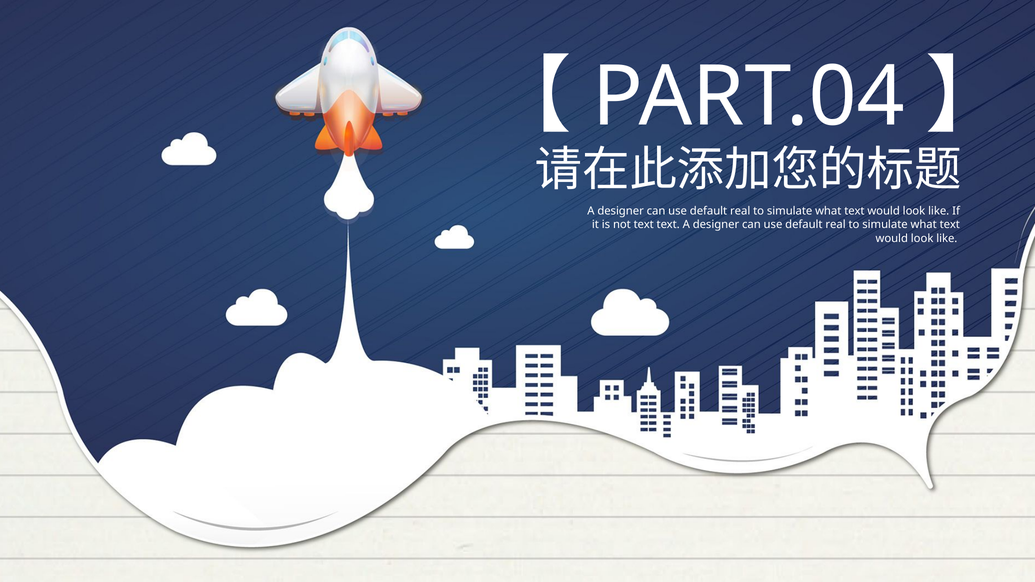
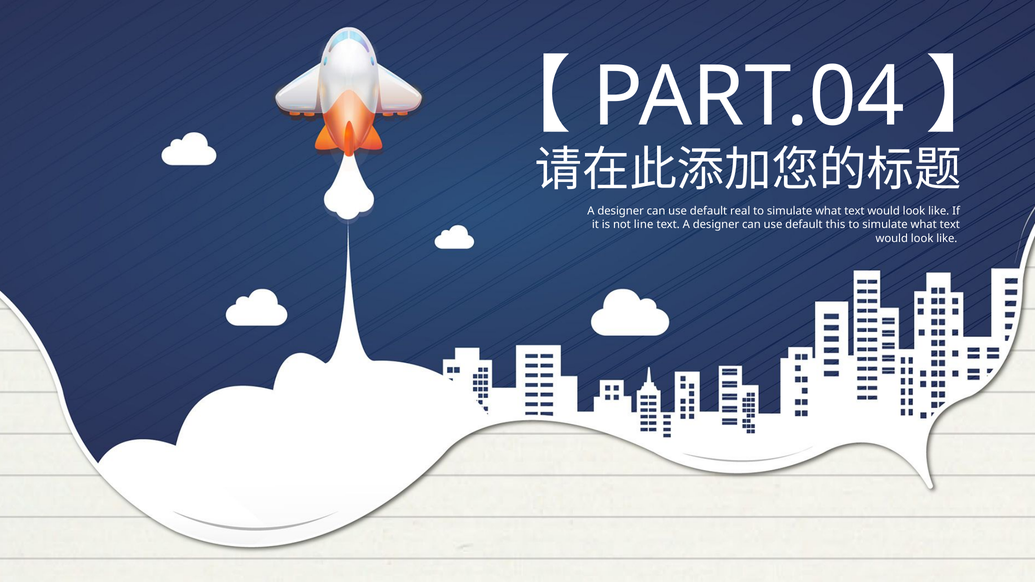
not text: text -> line (644, 225)
real: real -> this (836, 225)
